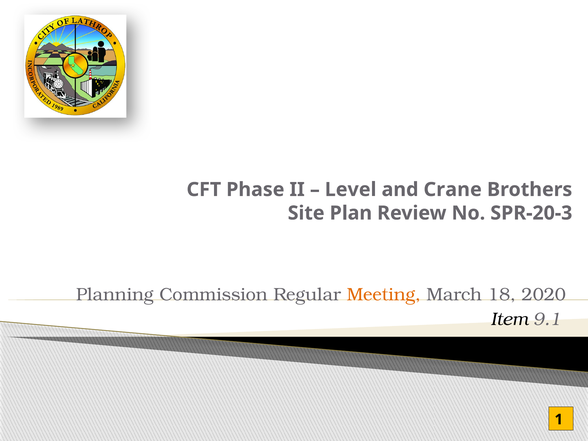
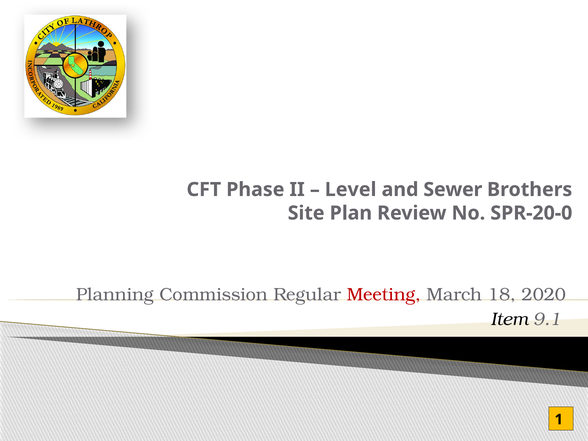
Crane: Crane -> Sewer (453, 190)
SPR-20-3: SPR-20-3 -> SPR-20-0 (531, 213)
Meeting colour: orange -> red (384, 295)
